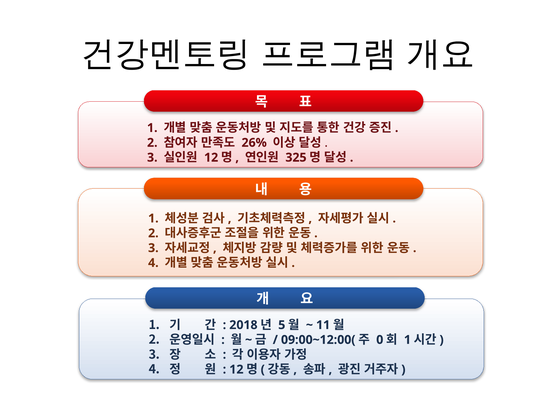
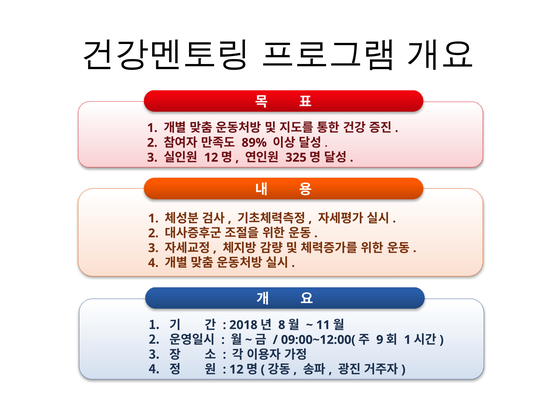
26%: 26% -> 89% (254, 143)
5: 5 -> 8 (282, 325)
0: 0 -> 9 (380, 340)
